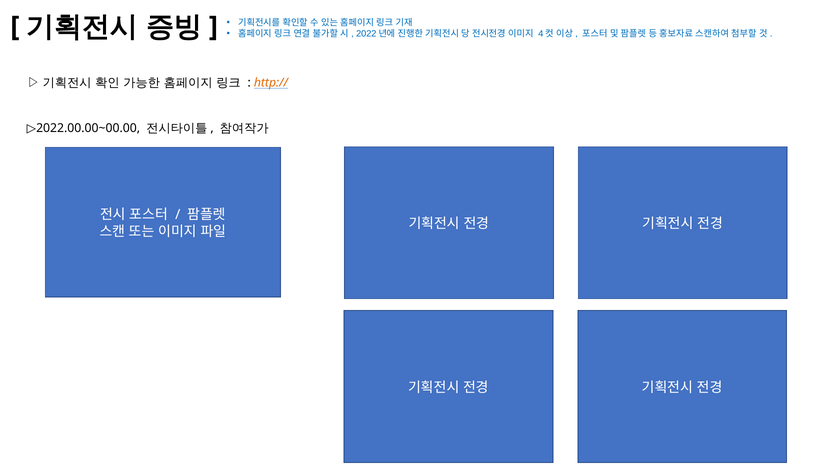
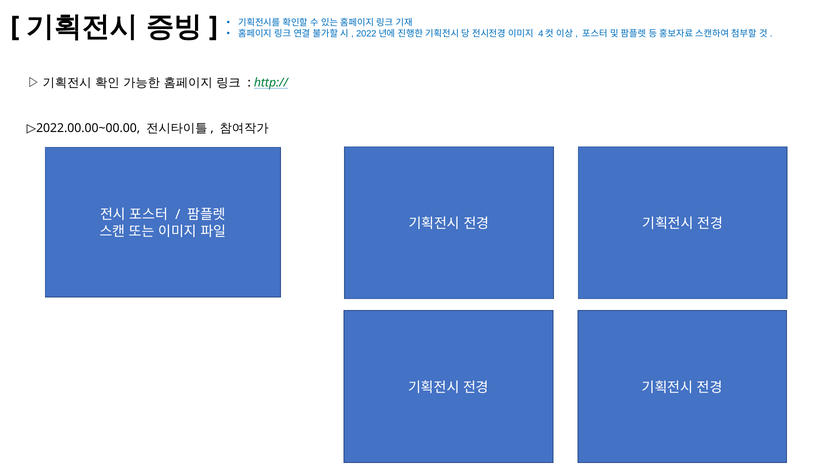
http:// colour: orange -> green (271, 83)
